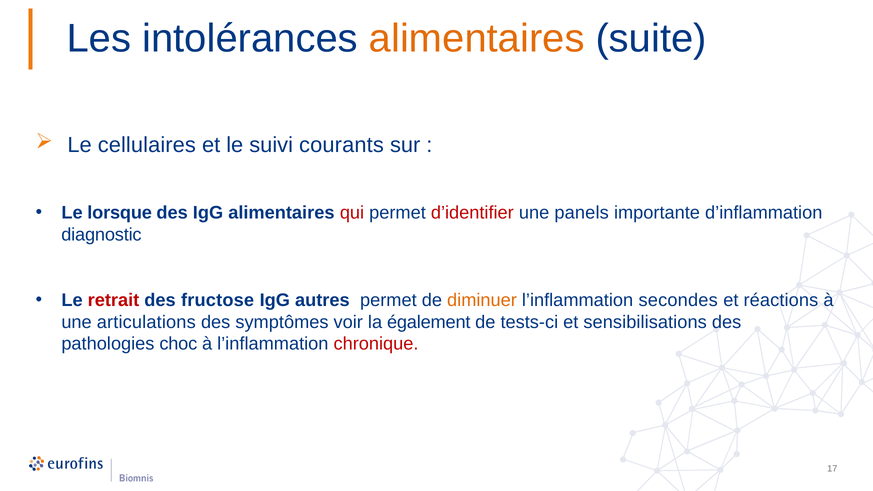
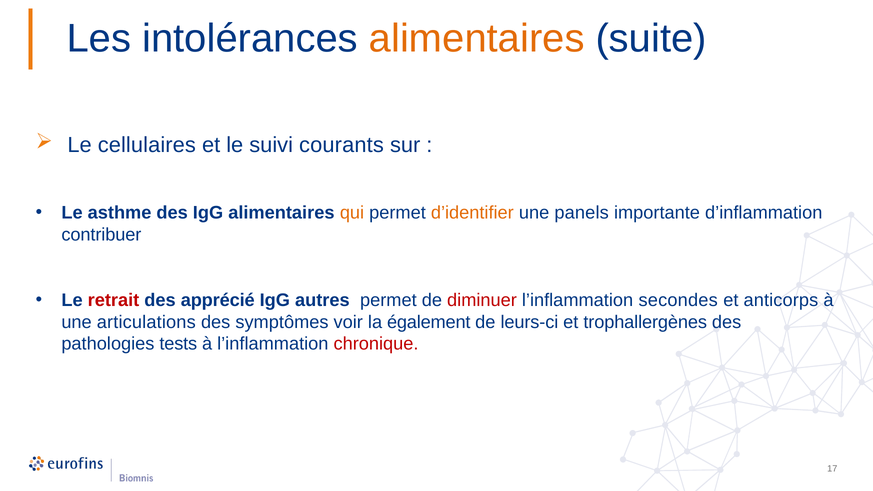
lorsque: lorsque -> asthme (120, 213)
qui colour: red -> orange (352, 213)
d’identifier colour: red -> orange (472, 213)
diagnostic: diagnostic -> contribuer (101, 235)
fructose: fructose -> apprécié (218, 300)
diminuer colour: orange -> red (482, 300)
réactions: réactions -> anticorps (781, 300)
tests-ci: tests-ci -> leurs-ci (529, 322)
sensibilisations: sensibilisations -> trophallergènes (645, 322)
choc: choc -> tests (178, 344)
